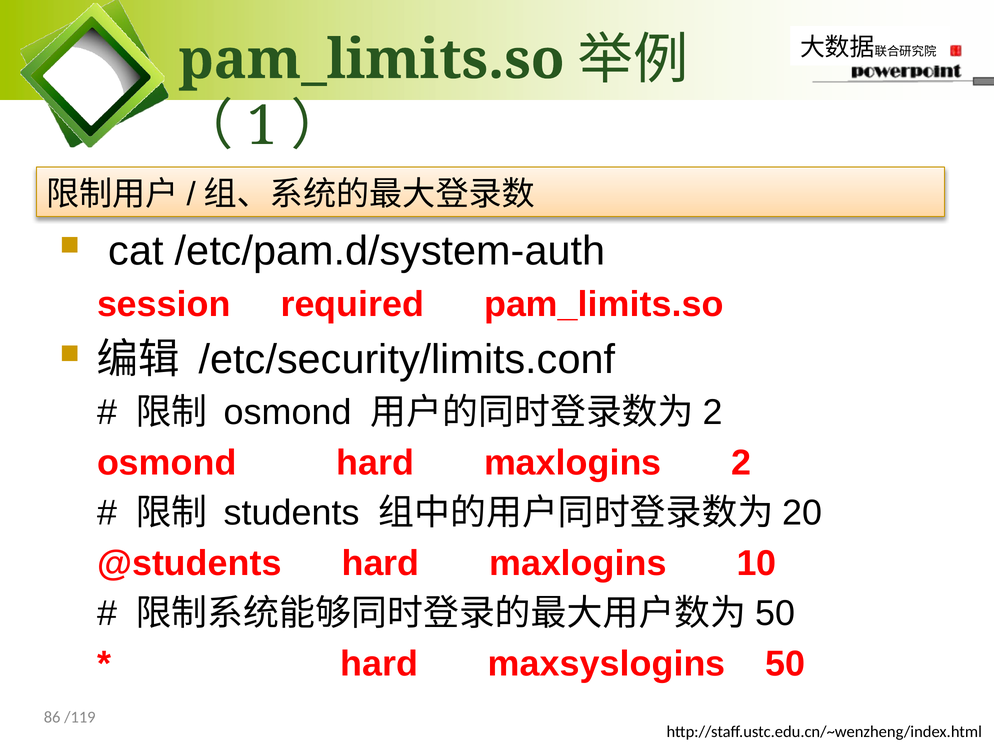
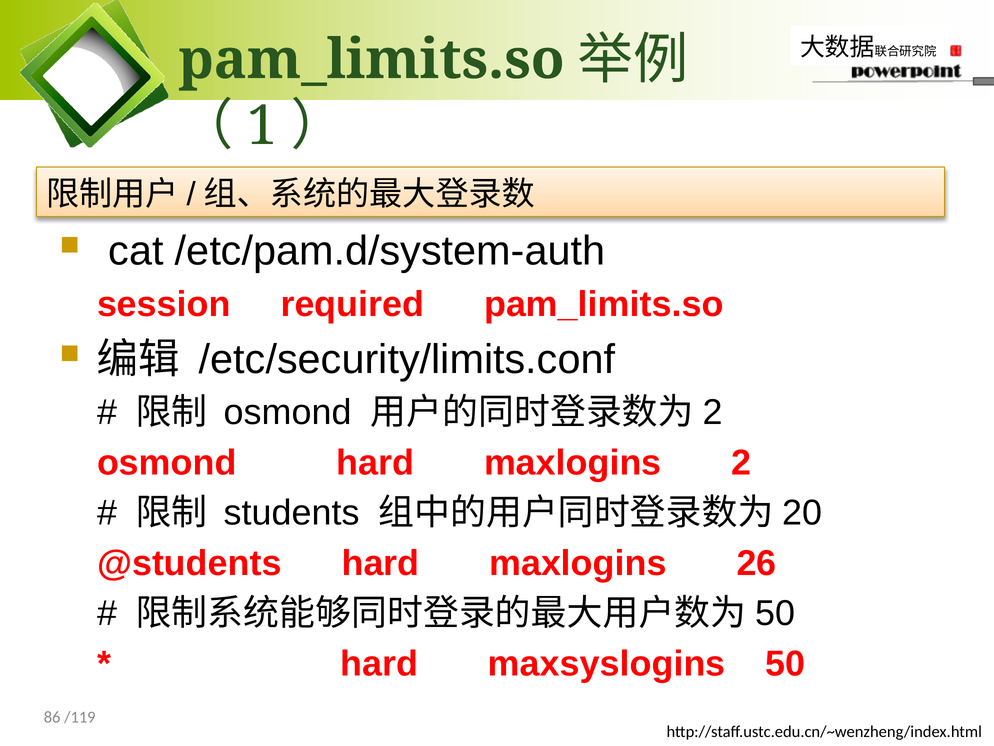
10: 10 -> 26 (756, 563)
